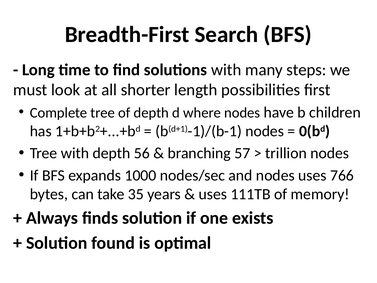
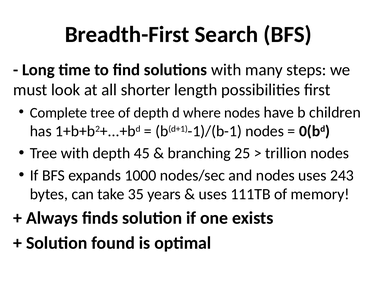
56: 56 -> 45 (142, 153)
57: 57 -> 25 (242, 153)
766: 766 -> 243 (342, 175)
